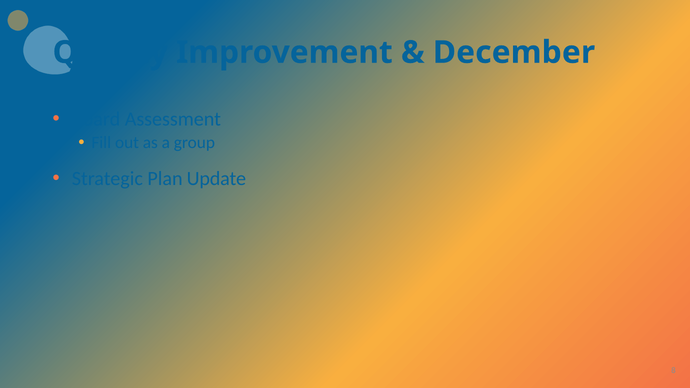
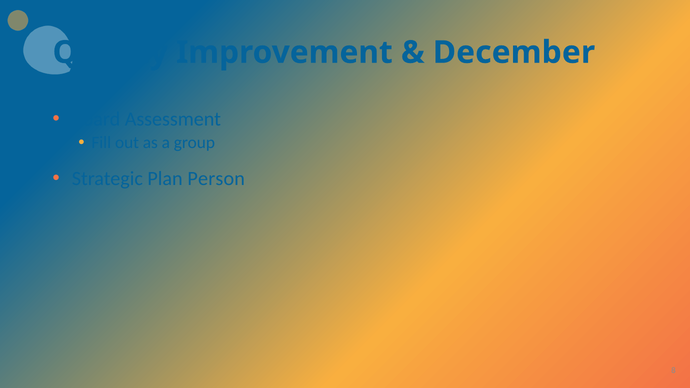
Update: Update -> Person (216, 179)
